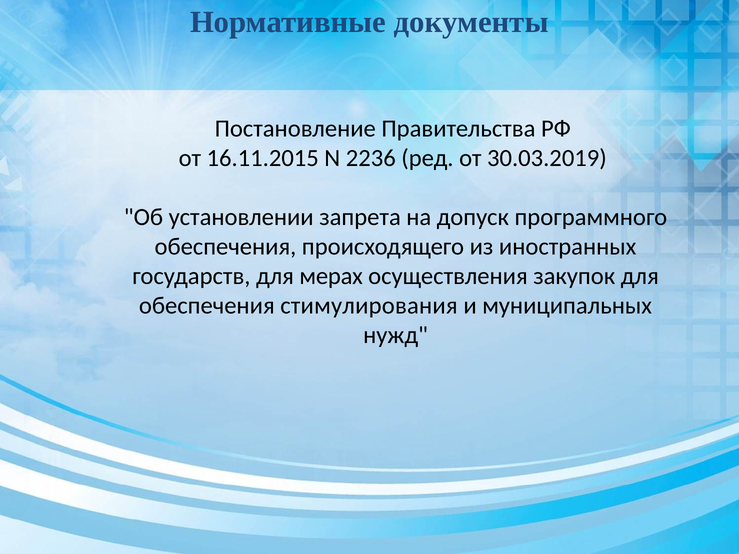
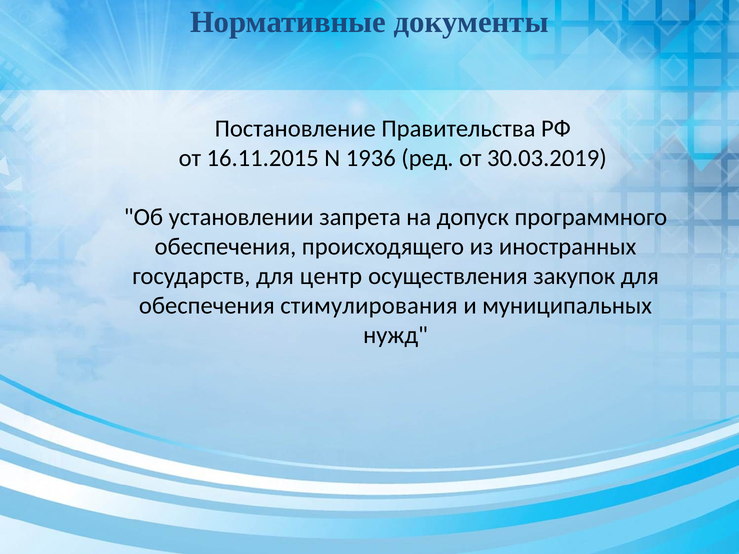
2236: 2236 -> 1936 (371, 158)
мерах: мерах -> центр (331, 276)
